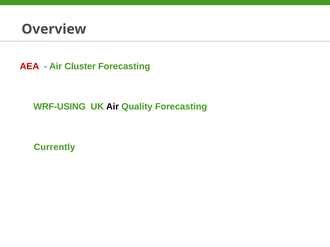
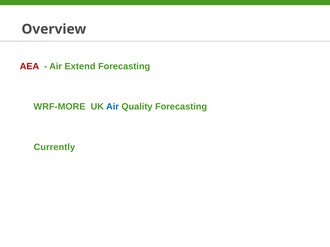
Cluster: Cluster -> Extend (80, 67)
WRF-USING: WRF-USING -> WRF-MORE (60, 107)
Air colour: black -> blue (113, 107)
